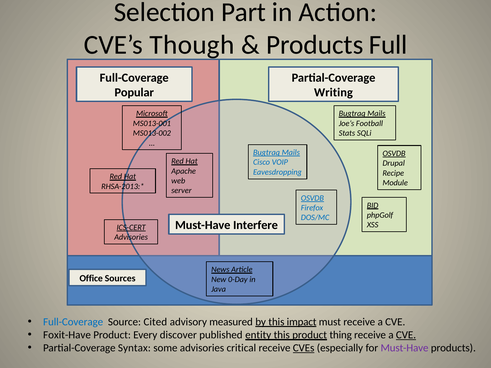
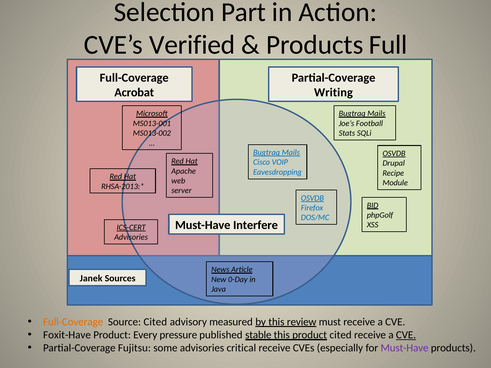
Though: Though -> Verified (192, 45)
Popular: Popular -> Acrobat (134, 92)
Office: Office -> Janek (91, 278)
Full-Coverage colour: blue -> orange (73, 322)
impact: impact -> review (302, 322)
discover: discover -> pressure (178, 335)
entity: entity -> stable (258, 335)
product thing: thing -> cited (341, 335)
Syntax: Syntax -> Fujitsu (134, 348)
CVEs underline: present -> none (304, 348)
